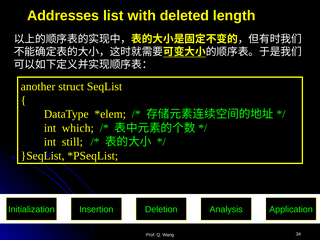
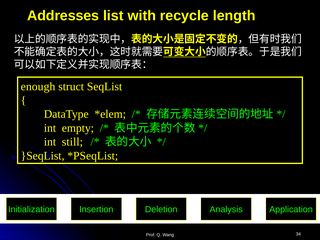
deleted: deleted -> recycle (184, 16)
another: another -> enough (38, 86)
which: which -> empty (78, 128)
